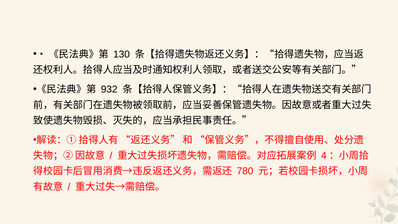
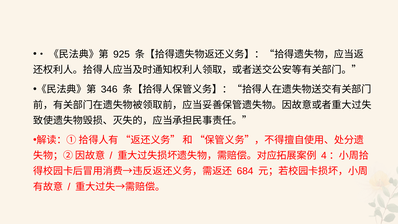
130: 130 -> 925 (122, 54)
932: 932 -> 346 (109, 89)
780: 780 -> 684 (245, 171)
